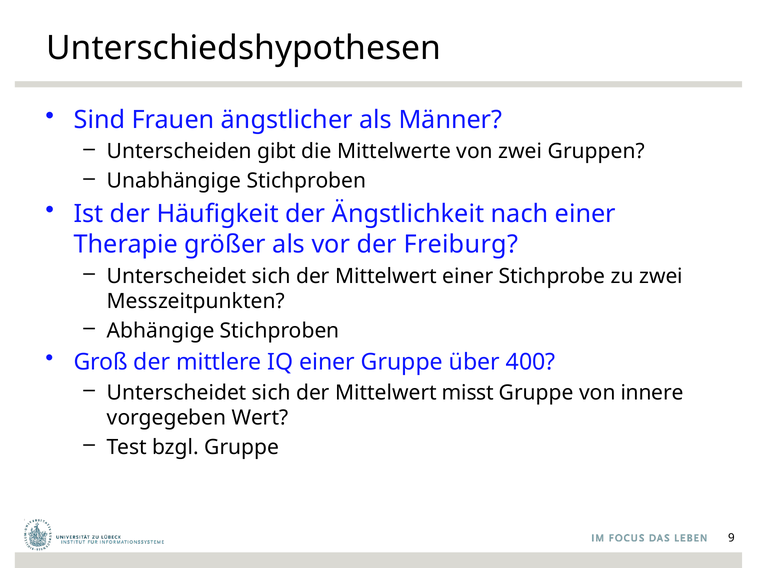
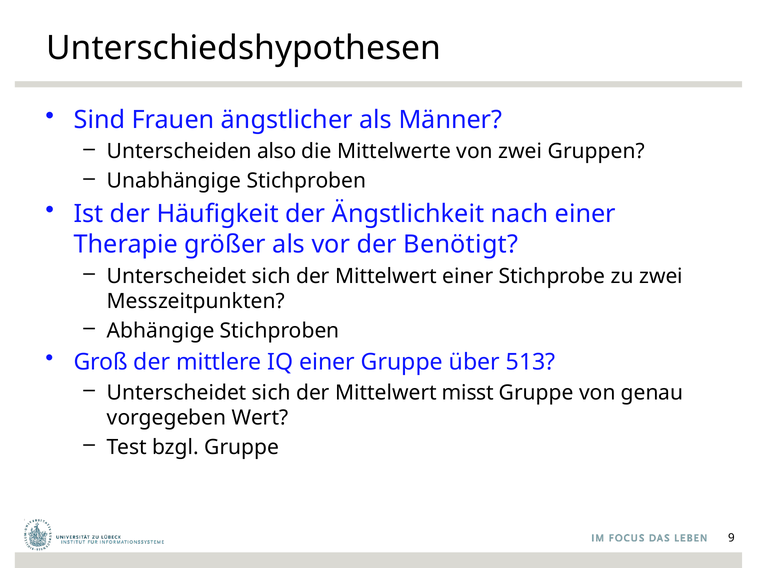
gibt: gibt -> also (277, 151)
Freiburg: Freiburg -> Benötigt (461, 244)
400: 400 -> 513 (531, 362)
innere: innere -> genau (652, 392)
